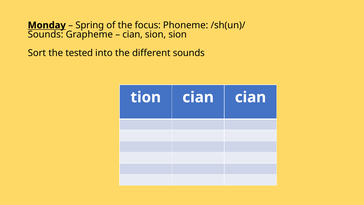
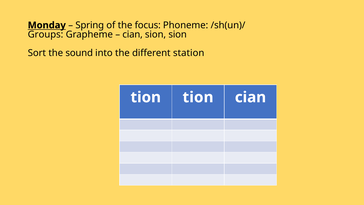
Sounds: Sounds -> Groups (46, 34)
tested: tested -> sound (79, 53)
different sounds: sounds -> station (189, 53)
tion cian: cian -> tion (198, 97)
